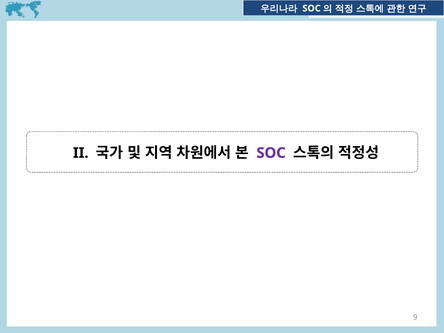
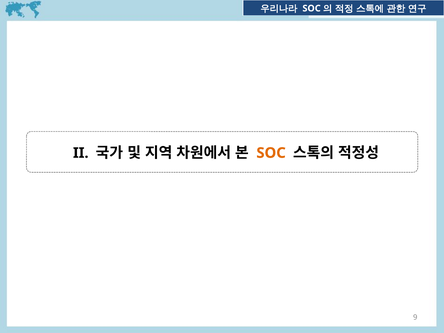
SOC colour: purple -> orange (271, 153)
